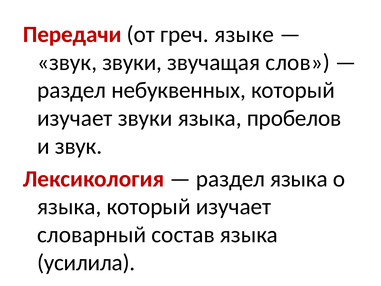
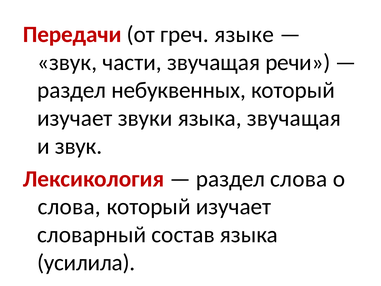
звук звуки: звуки -> части (132, 62)
слов: слов -> речи (298, 62)
языка пробелов: пробелов -> звучащая (294, 118)
раздел языка: языка -> слова (299, 179)
языка: языка -> слова (69, 207)
